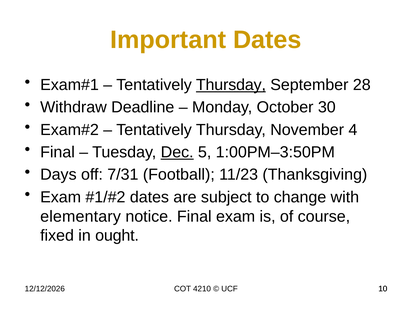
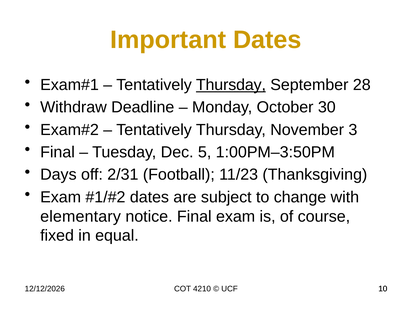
4: 4 -> 3 (353, 130)
Dec underline: present -> none (177, 152)
7/31: 7/31 -> 2/31 (123, 175)
ought: ought -> equal (117, 236)
